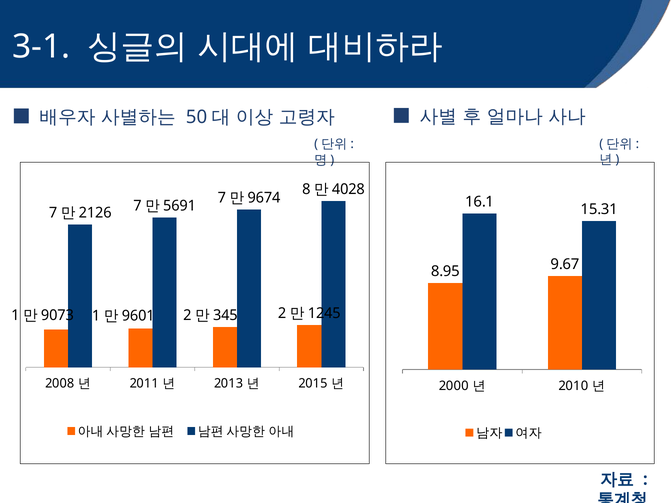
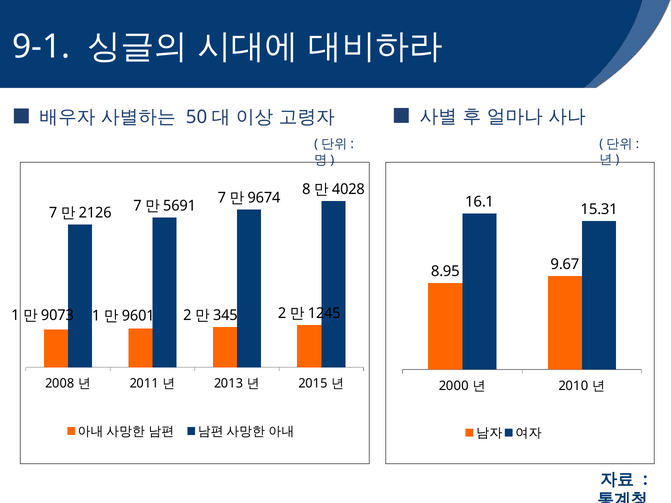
3-1: 3-1 -> 9-1 (41, 46)
